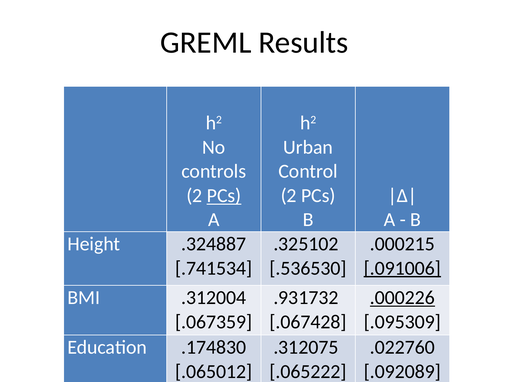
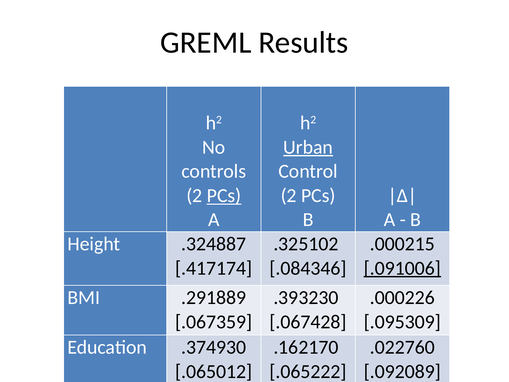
Urban underline: none -> present (308, 147)
.741534: .741534 -> .417174 (214, 268)
.536530: .536530 -> .084346 (308, 268)
.312004: .312004 -> .291889 (214, 297)
.931732: .931732 -> .393230 (306, 297)
.000226 underline: present -> none (402, 297)
.174830: .174830 -> .374930 (214, 347)
.312075: .312075 -> .162170 (306, 347)
